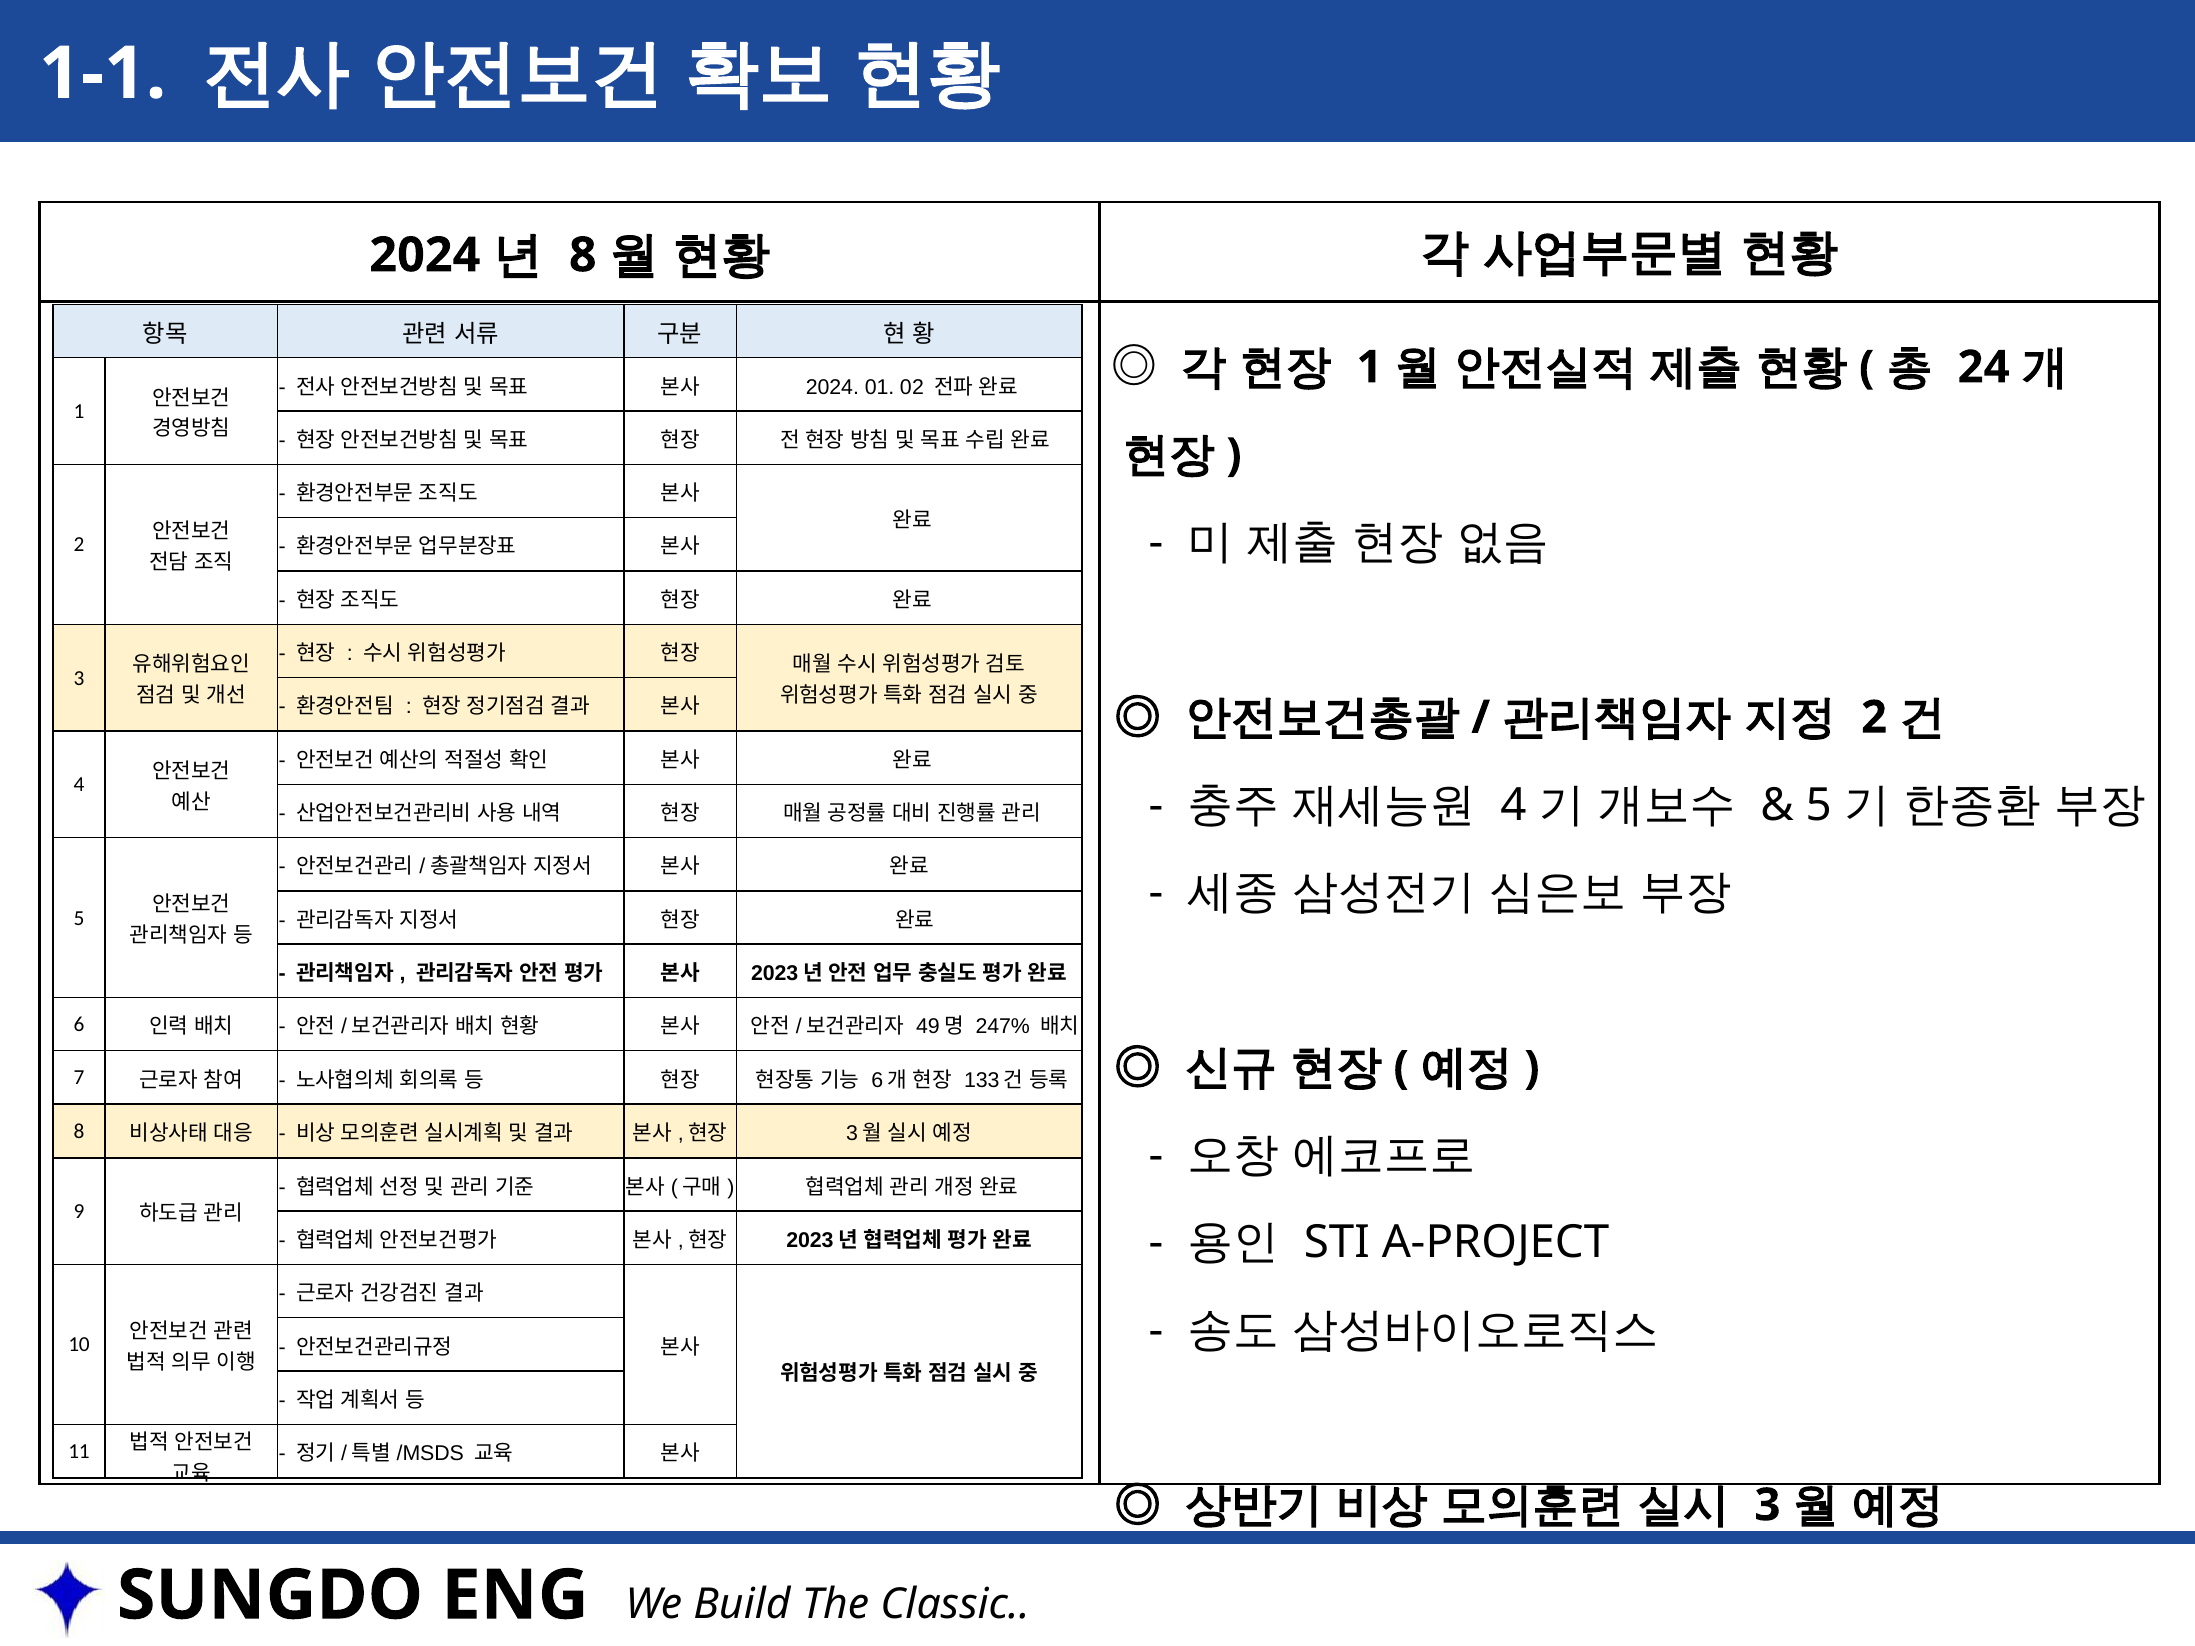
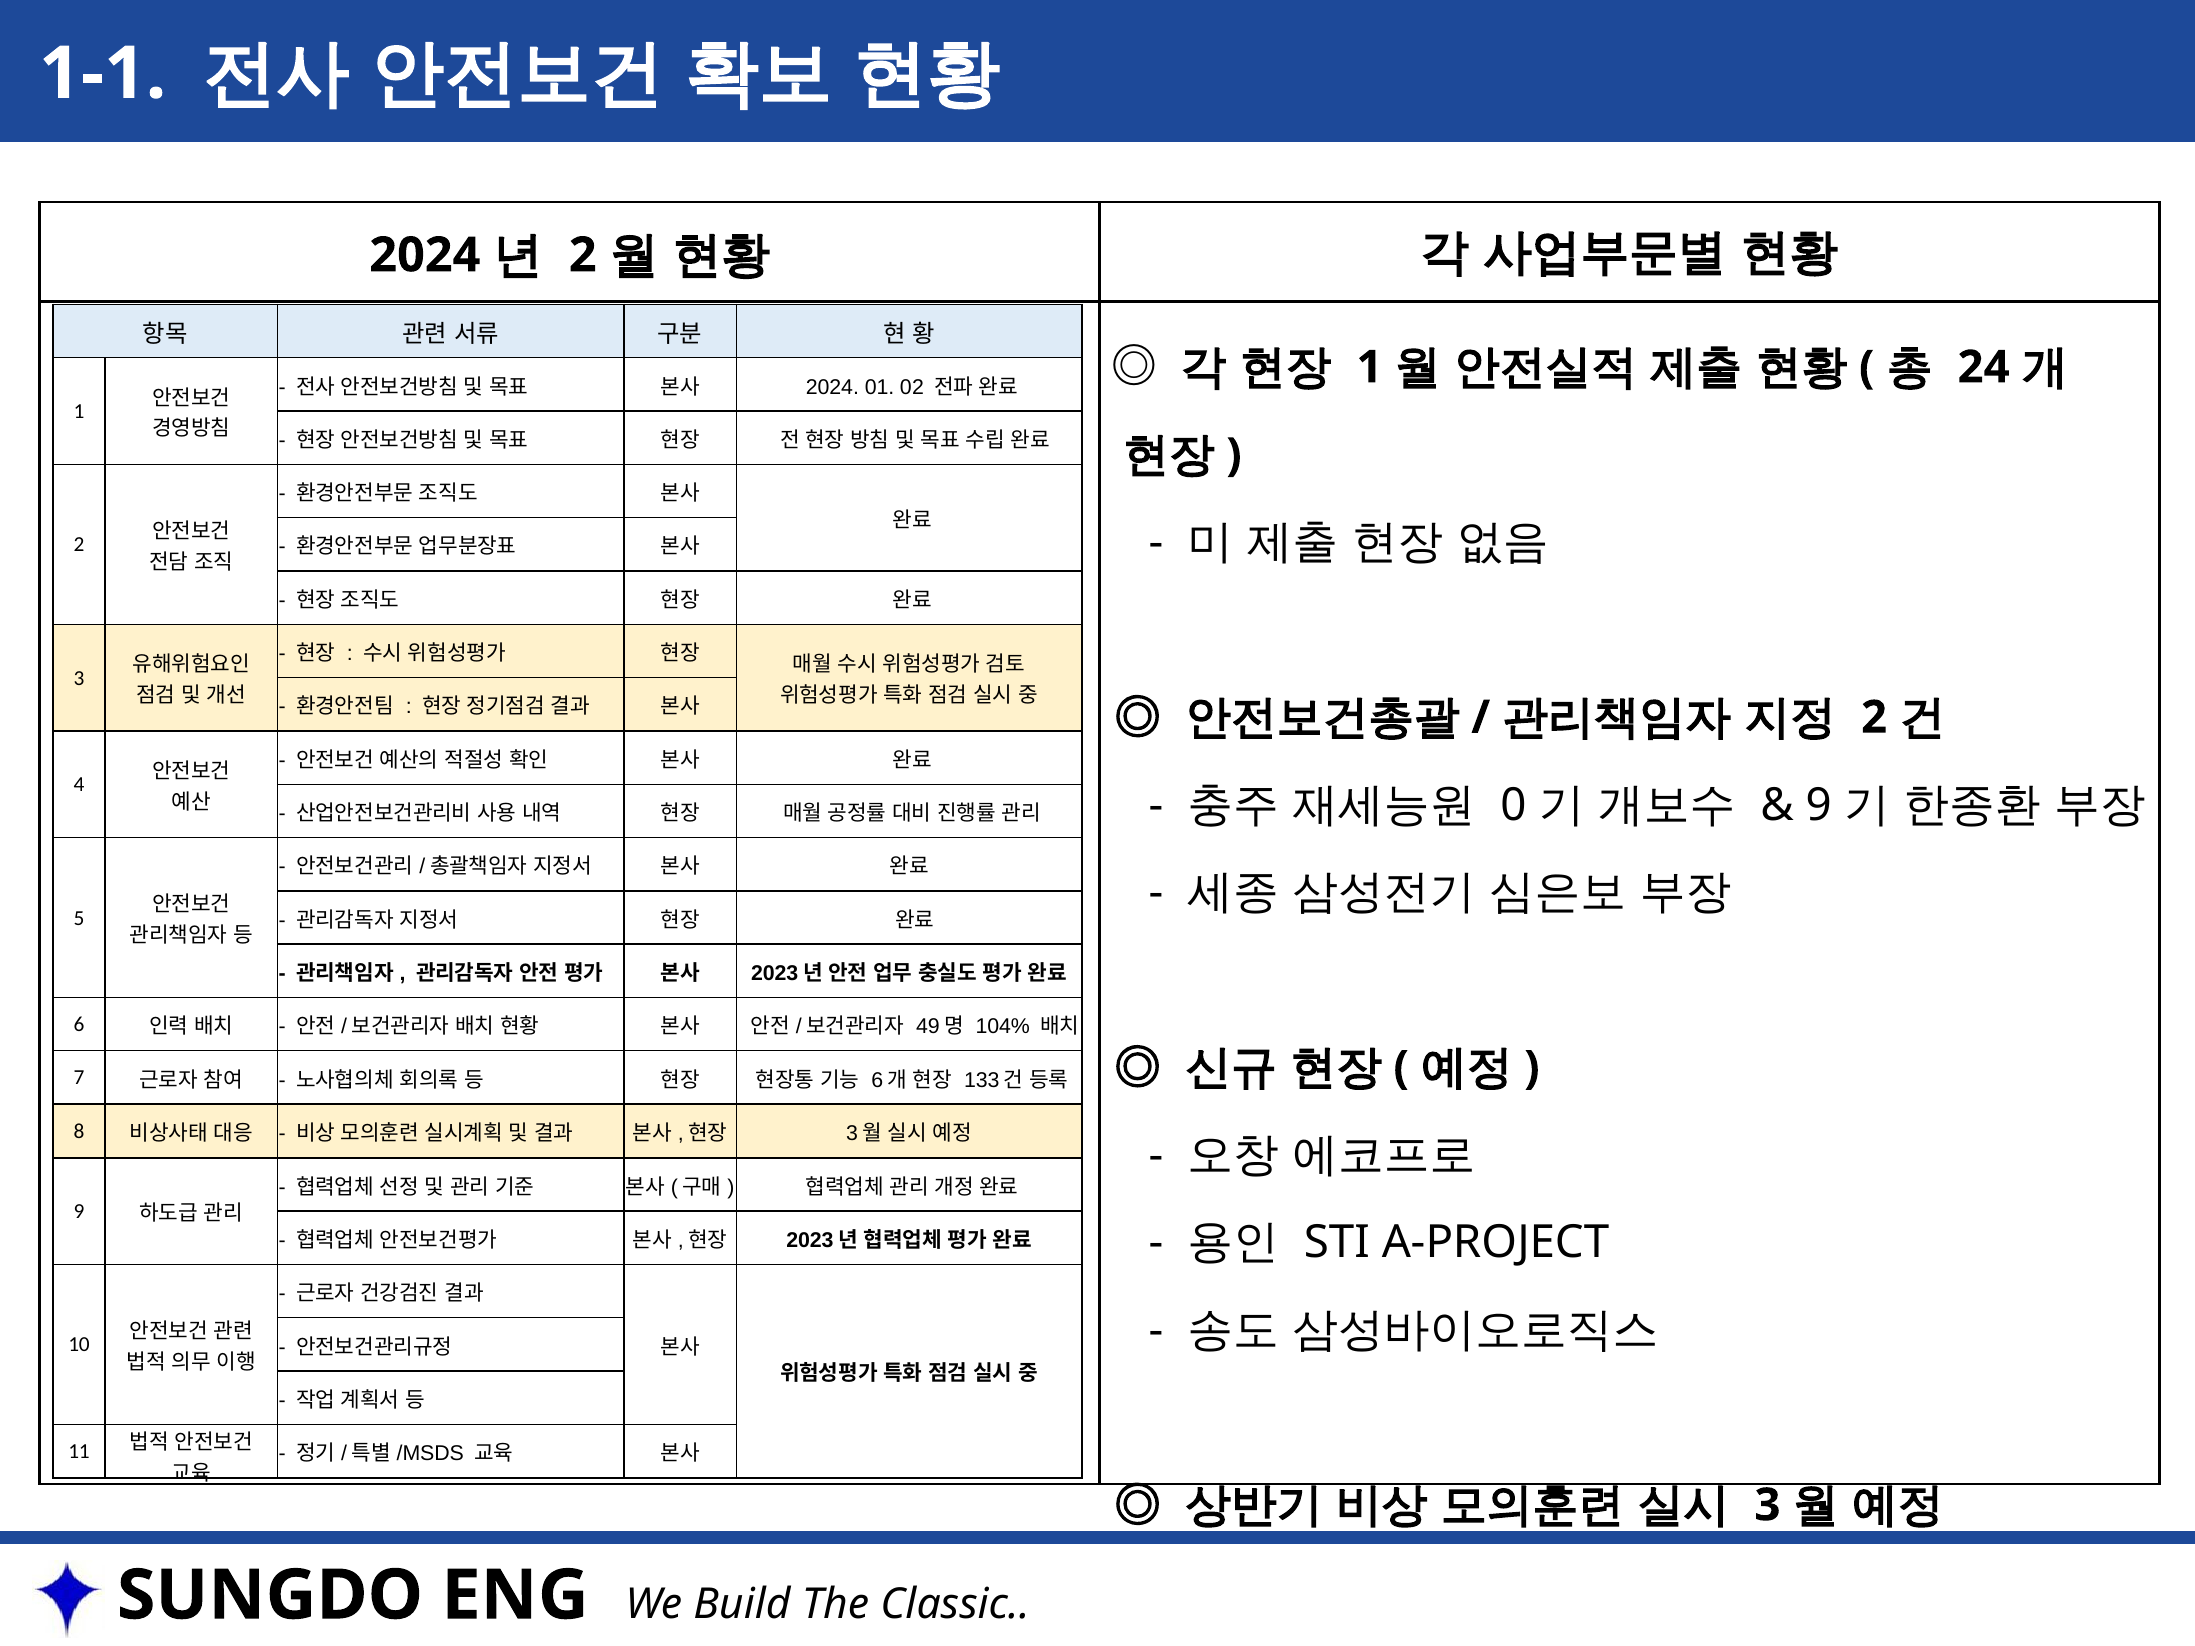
8: 8 -> 2 (583, 255)
4: 4 -> 0 (1513, 805)
5: 5 -> 9 (1819, 805)
247%: 247% -> 104% (1003, 1027)
